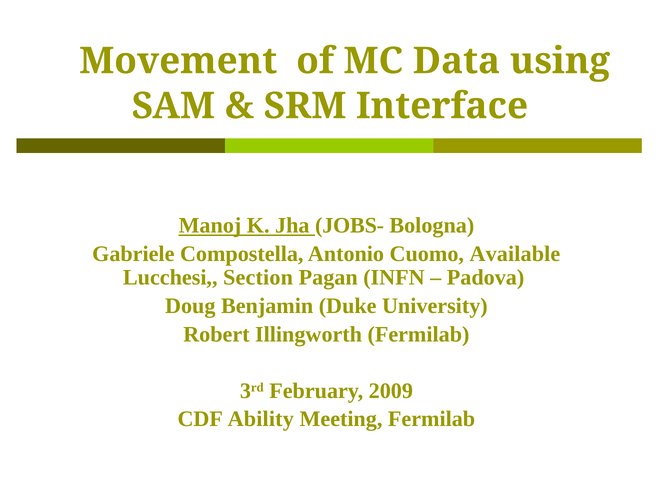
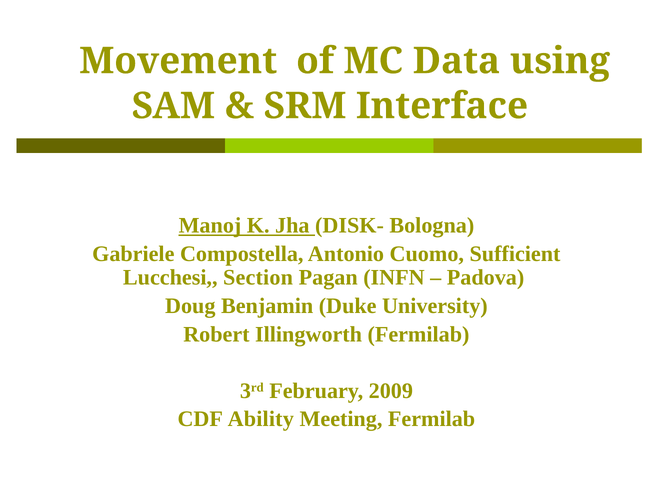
JOBS-: JOBS- -> DISK- (350, 225)
Available: Available -> Sufficient (515, 254)
